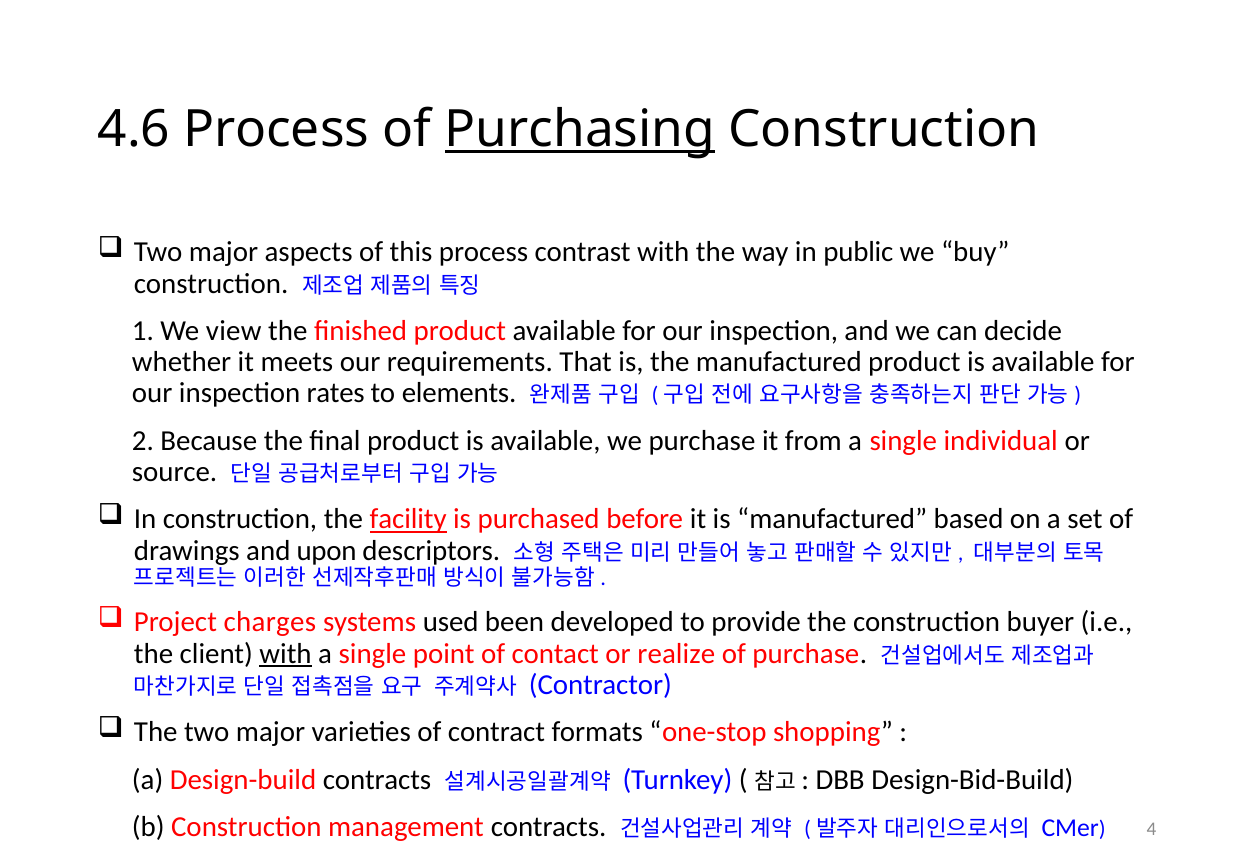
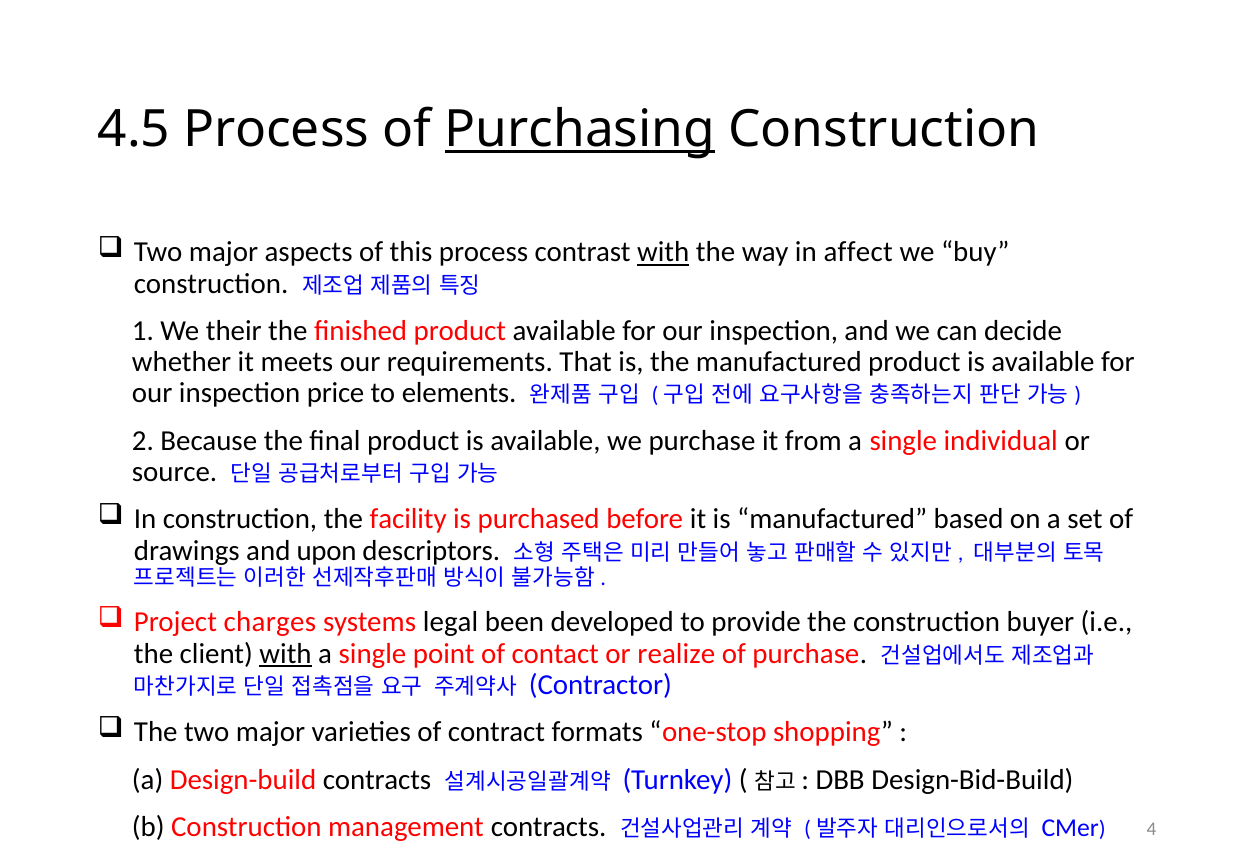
4.6: 4.6 -> 4.5 (134, 130)
with underline: none -> present (663, 252)
public: public -> affect (858, 252)
view: view -> their (234, 331)
rates: rates -> price (336, 393)
facility underline: present -> none (408, 519)
used: used -> legal (451, 622)
